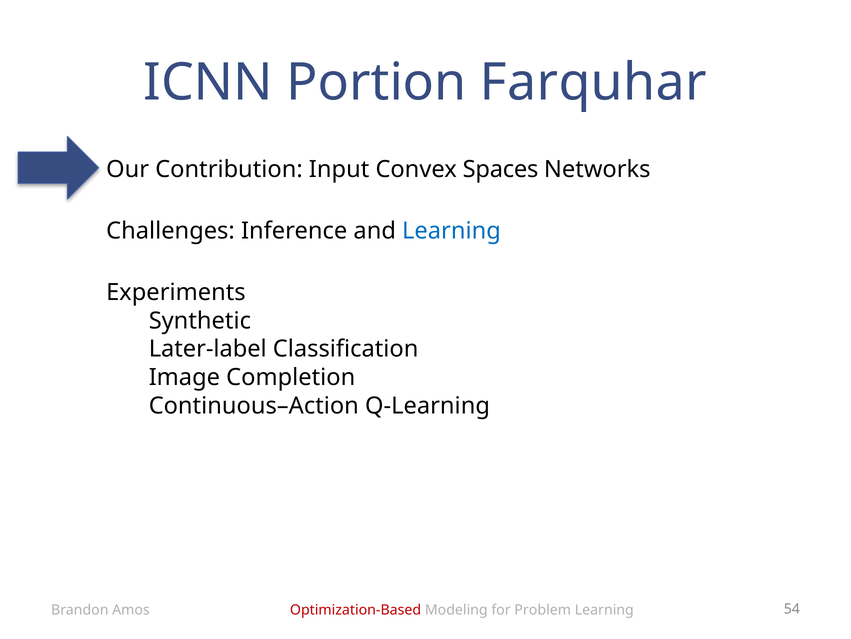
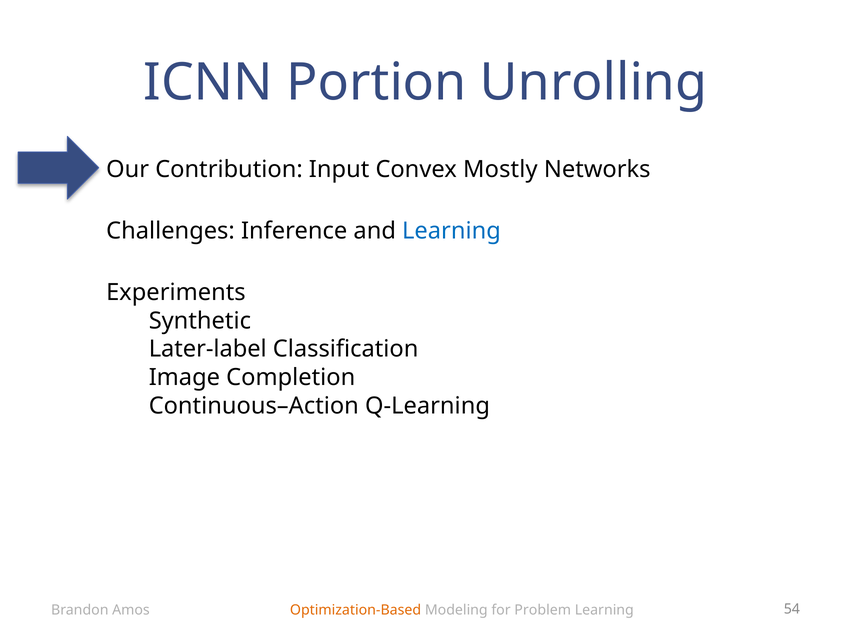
Farquhar: Farquhar -> Unrolling (594, 82)
Spaces: Spaces -> Mostly (500, 169)
Optimization-Based colour: red -> orange (356, 610)
